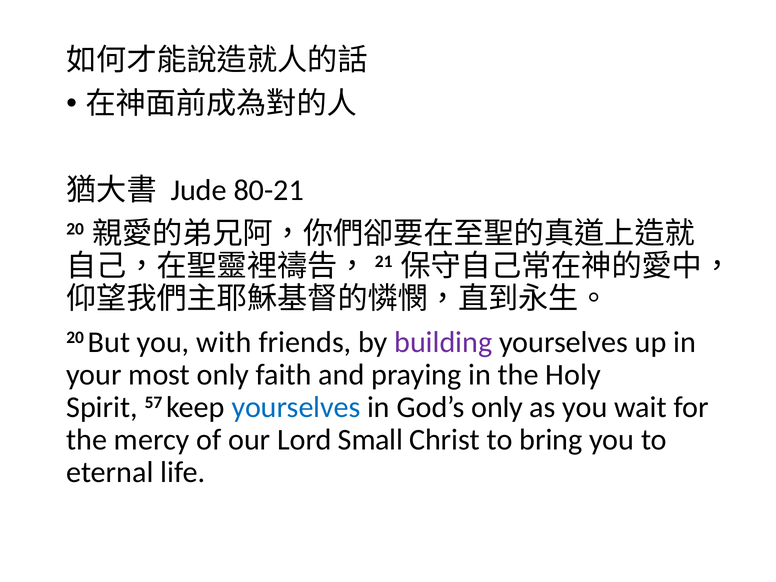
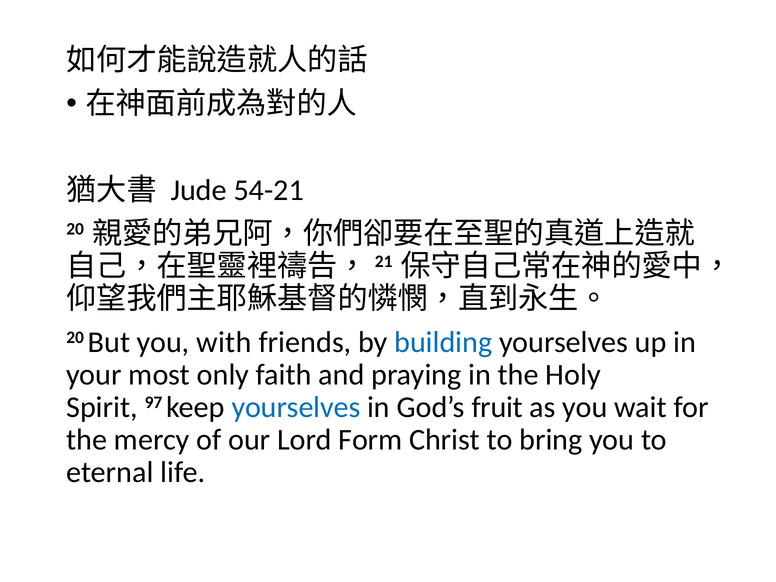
80-21: 80-21 -> 54-21 (269, 190)
building colour: purple -> blue (443, 342)
57: 57 -> 97 (153, 402)
God’s only: only -> fruit (497, 407)
Small: Small -> Form (370, 440)
